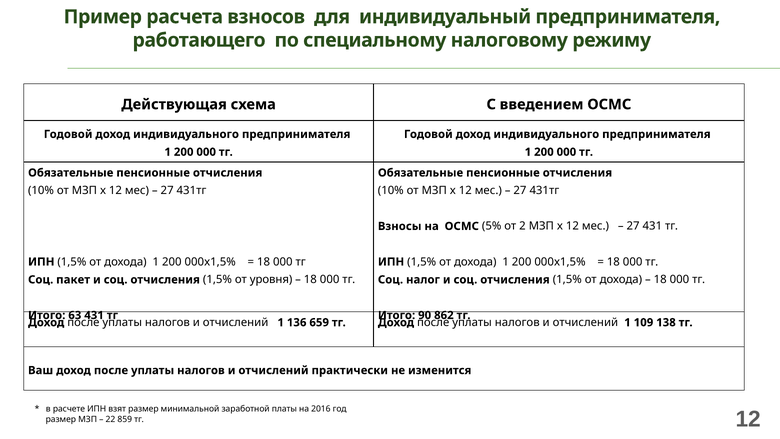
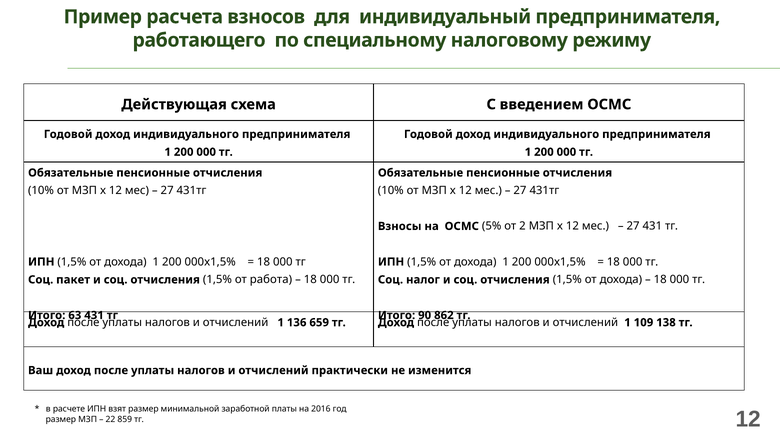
уровня: уровня -> работа (271, 280)
